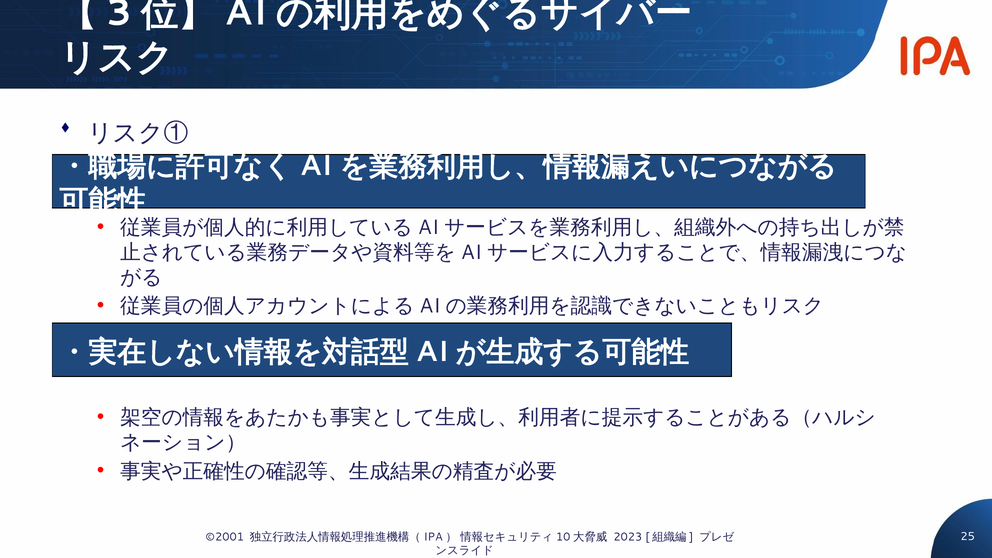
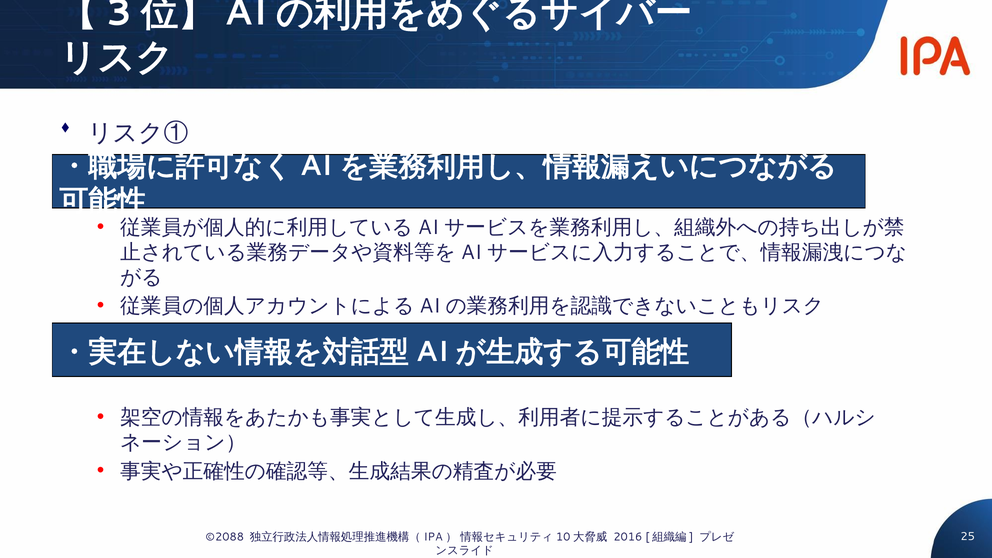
©2001: ©2001 -> ©2088 (225, 537)
2023: 2023 -> 2016 (628, 537)
